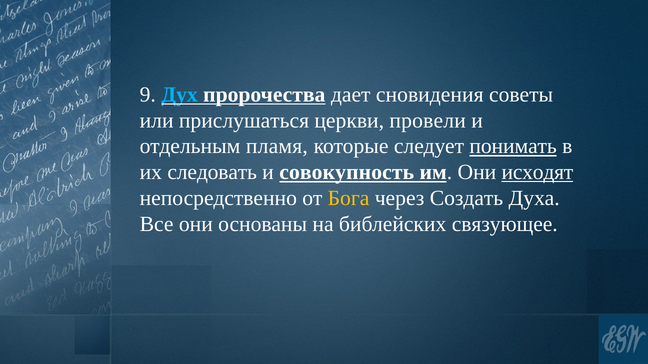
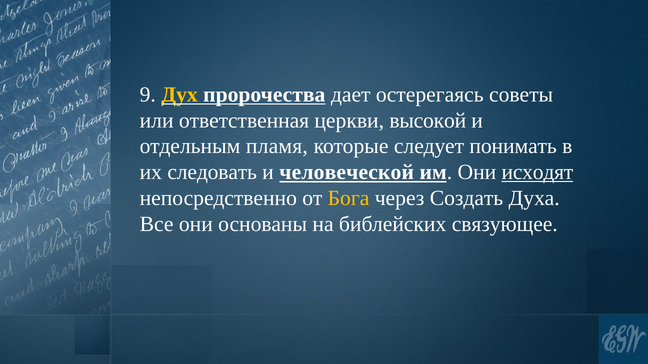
Дух colour: light blue -> yellow (180, 95)
сновидения: сновидения -> остерегаясь (430, 95)
прислушаться: прислушаться -> ответственная (244, 121)
провели: провели -> высокой (428, 121)
понимать underline: present -> none (513, 147)
совокупность: совокупность -> человеческой (347, 172)
